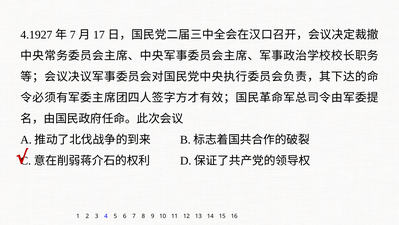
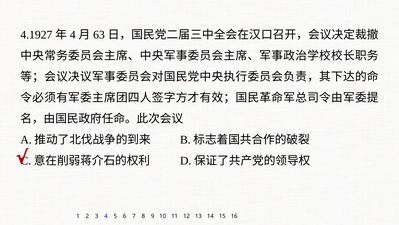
7: 7 -> 4 (73, 35)
17: 17 -> 63 (99, 35)
